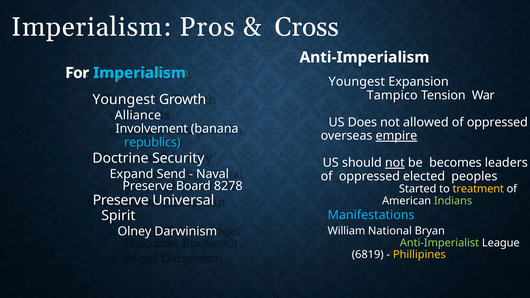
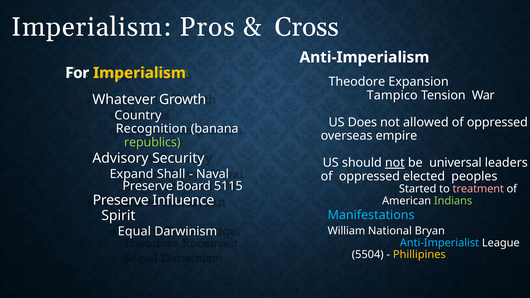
Imperialism colour: light blue -> yellow (140, 73)
Youngest: Youngest -> Theodore (357, 82)
Youngest: Youngest -> Whatever (124, 100)
Alliance: Alliance -> Country (138, 115)
Involvement: Involvement -> Recognition (152, 129)
empire underline: present -> none (396, 136)
republics colour: light blue -> light green (152, 142)
Doctrine: Doctrine -> Advisory (120, 158)
becomes: becomes -> universal (455, 163)
Send: Send -> Shall (171, 174)
8278: 8278 -> 5115 (228, 186)
treatment colour: yellow -> pink (478, 189)
Universal: Universal -> Influence (183, 200)
Olney: Olney -> Equal (134, 232)
Anti-Imperialist colour: light green -> light blue (439, 243)
6819: 6819 -> 5504 (368, 255)
